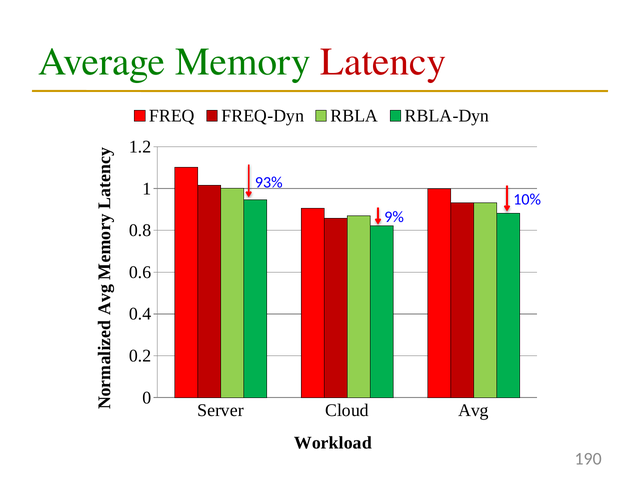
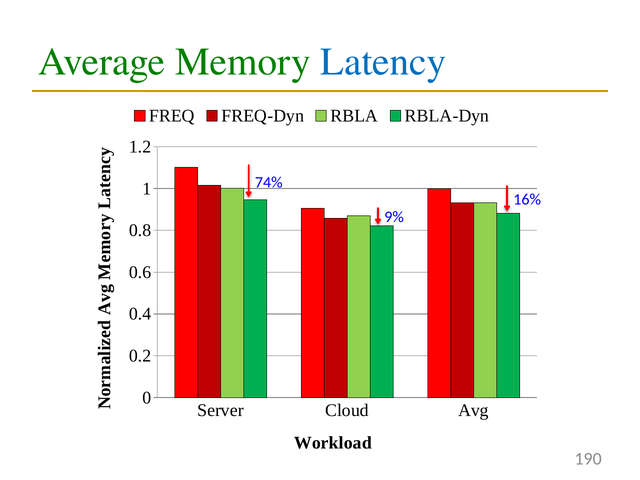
Latency colour: red -> blue (383, 62)
93%: 93% -> 74% (269, 182)
10%: 10% -> 16% (527, 199)
